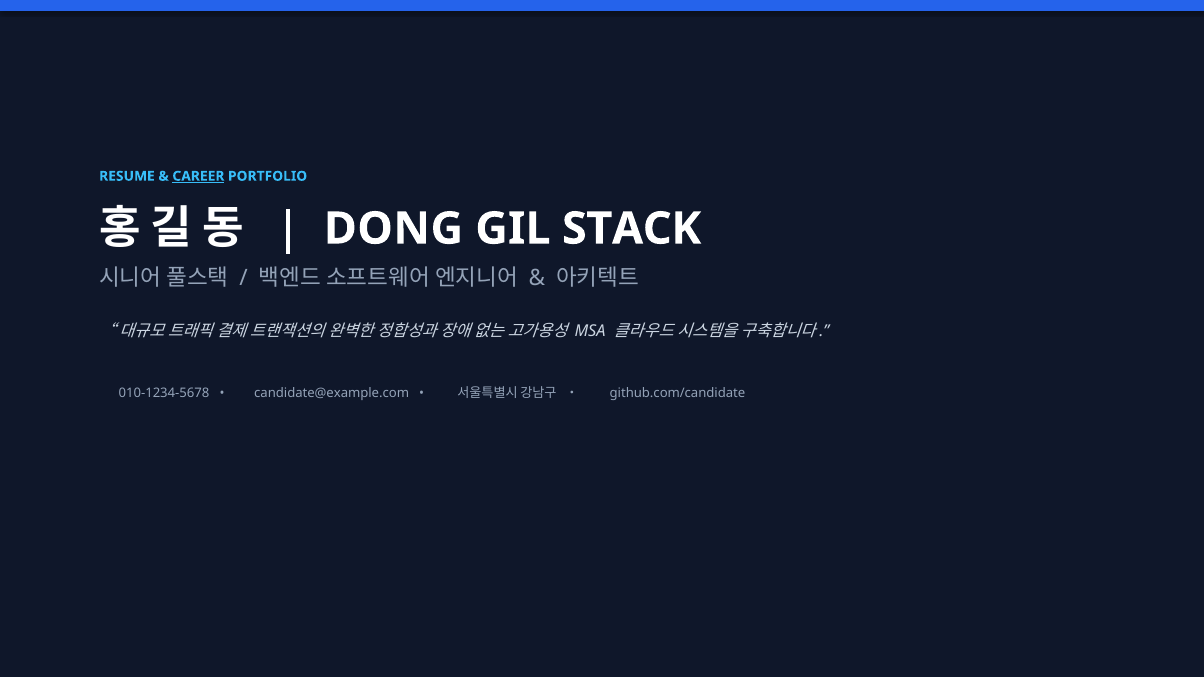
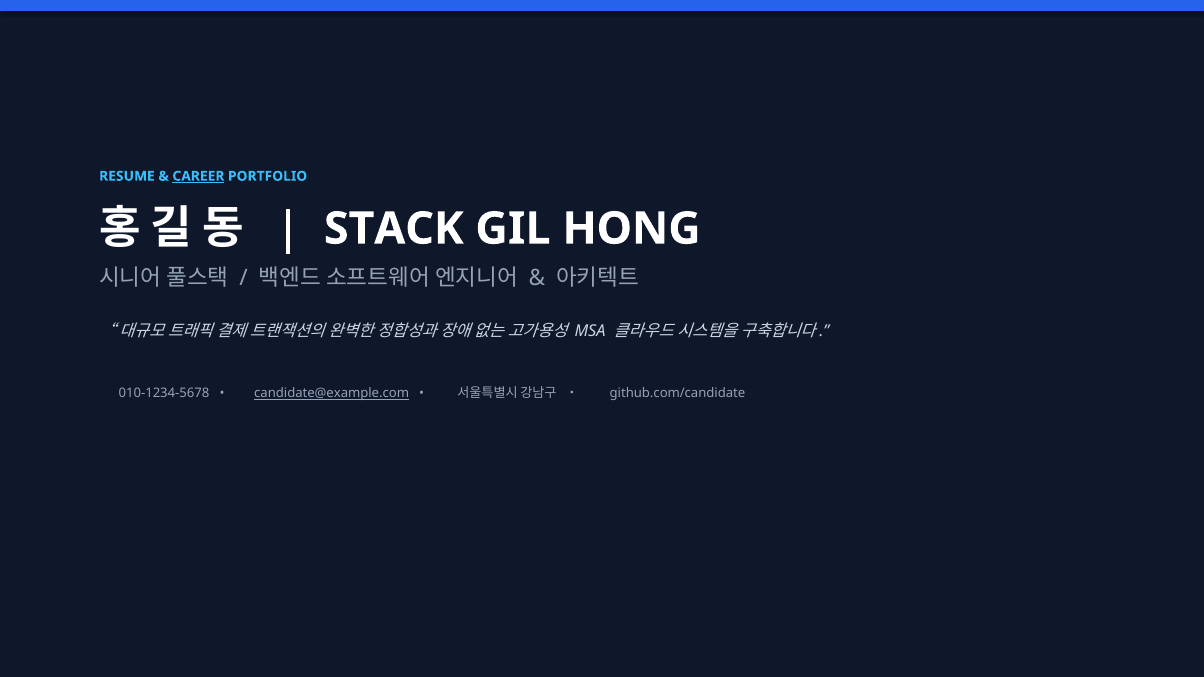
DONG: DONG -> STACK (394, 229)
STACK: STACK -> HONG (632, 229)
candidate@example.com underline: none -> present (332, 394)
